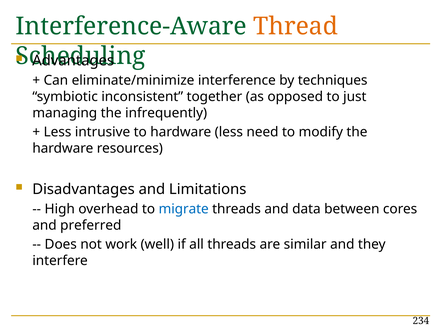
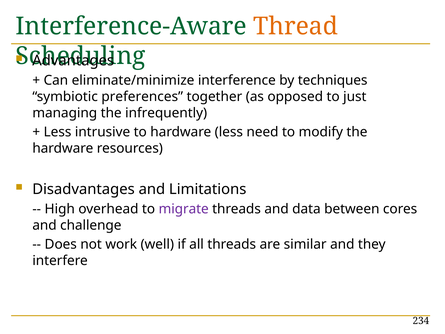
inconsistent: inconsistent -> preferences (142, 97)
migrate colour: blue -> purple (184, 209)
preferred: preferred -> challenge (91, 225)
